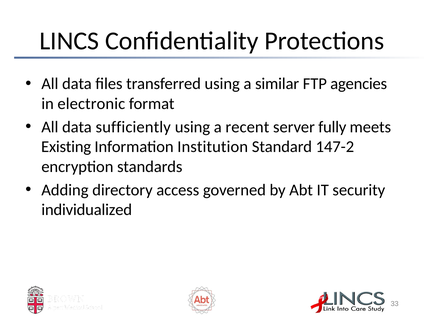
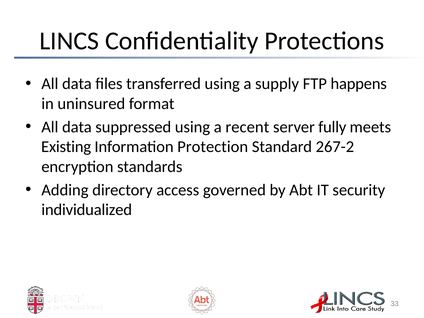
similar: similar -> supply (277, 84)
agencies: agencies -> happens (359, 84)
electronic: electronic -> uninsured (91, 104)
sufficiently: sufficiently -> suppressed (133, 127)
Institution: Institution -> Protection (213, 147)
147-2: 147-2 -> 267-2 (335, 147)
